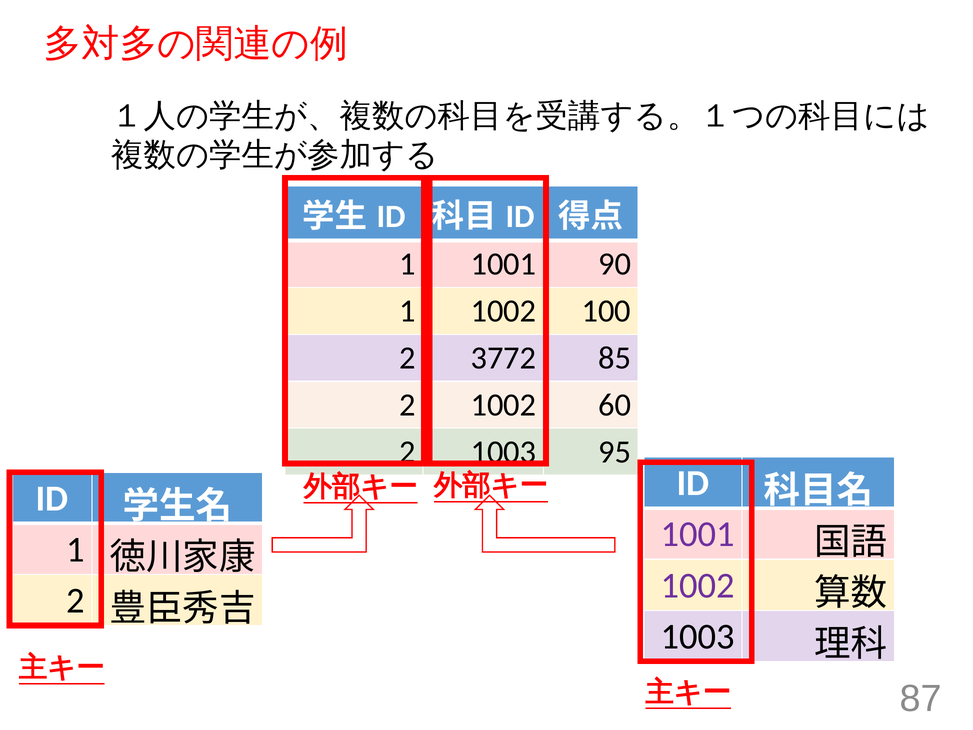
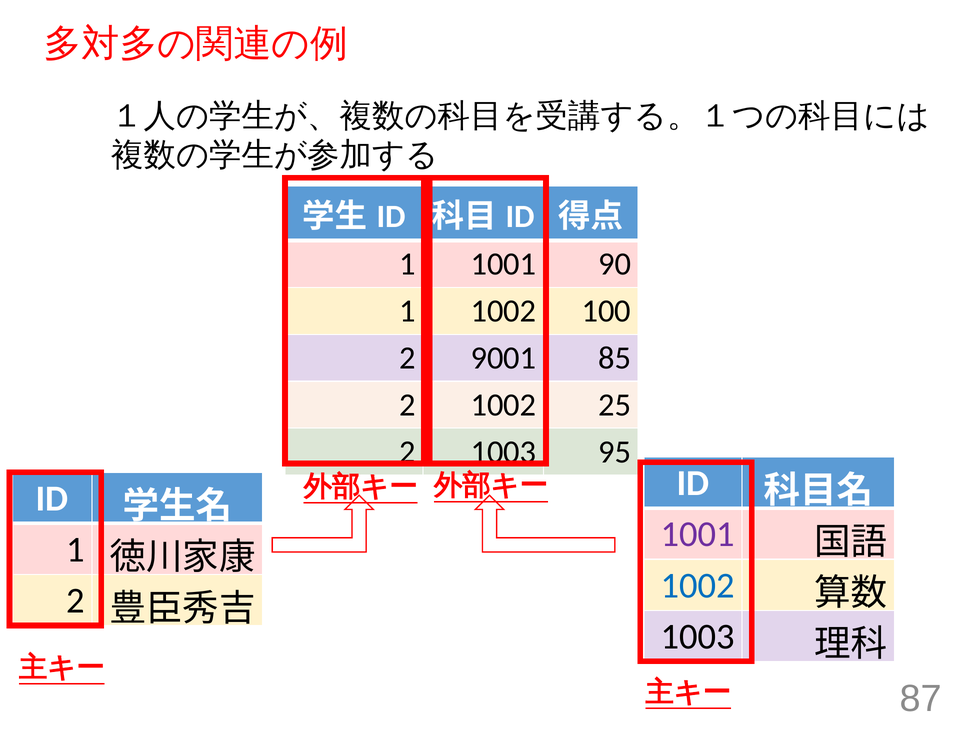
3772: 3772 -> 9001 (503, 358)
60: 60 -> 25 (615, 405)
1002 colour: purple -> blue (698, 585)
